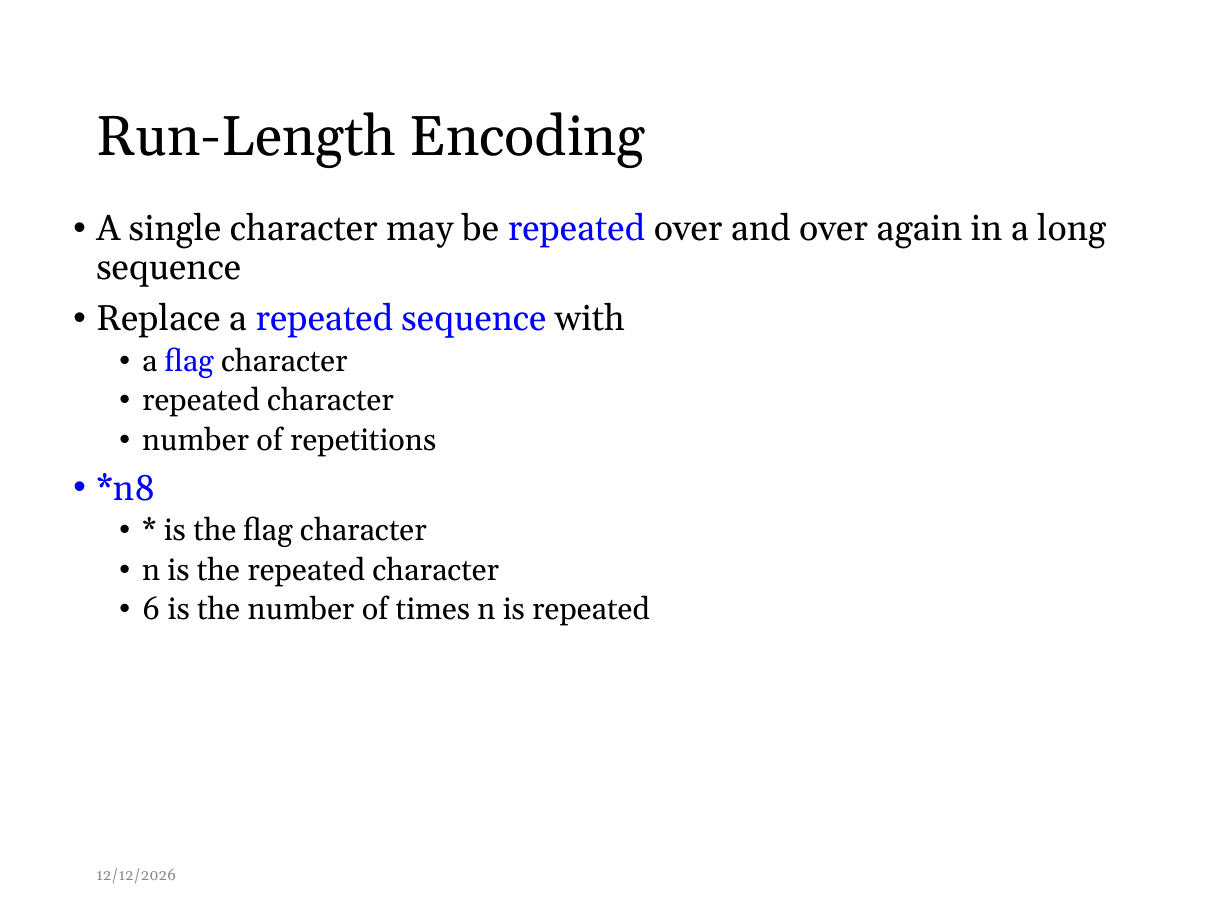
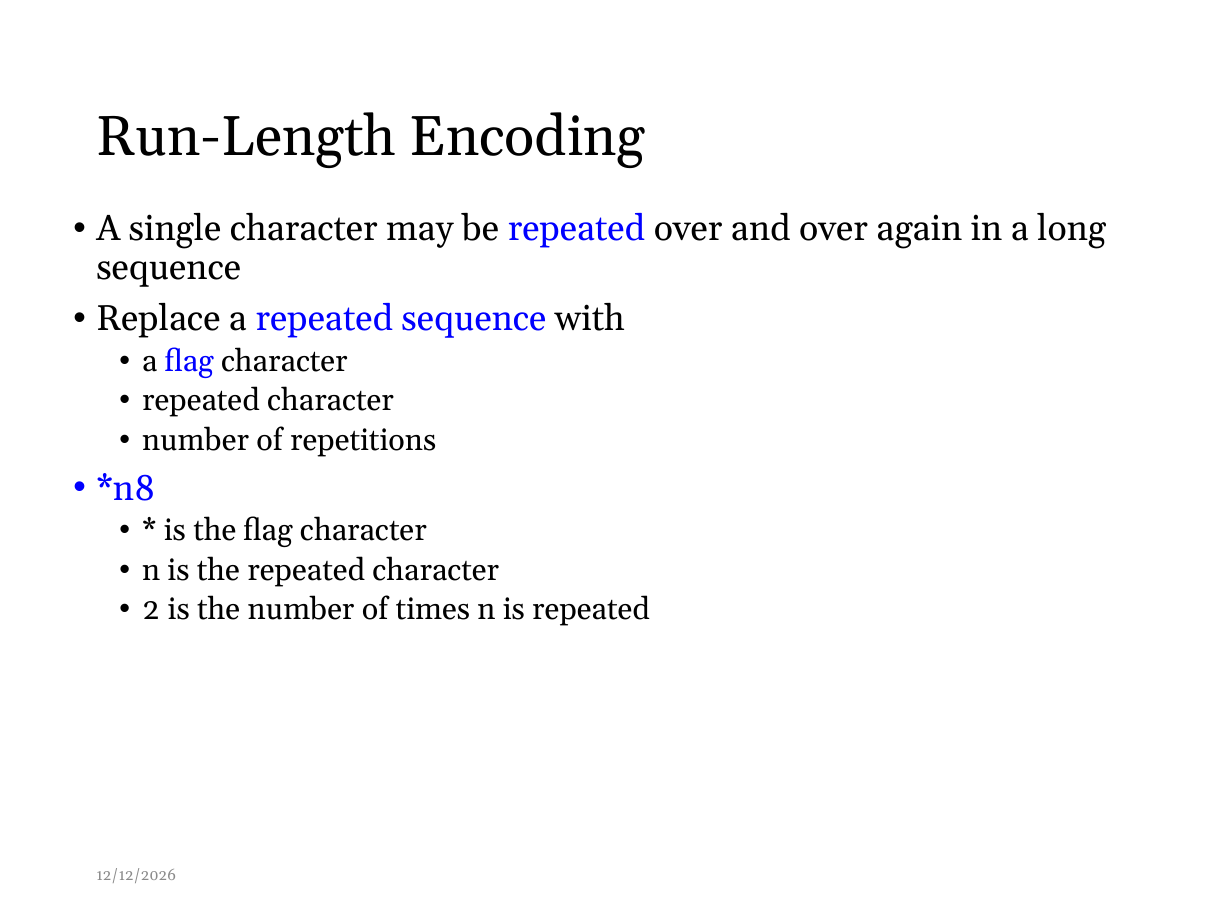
6: 6 -> 2 (151, 609)
